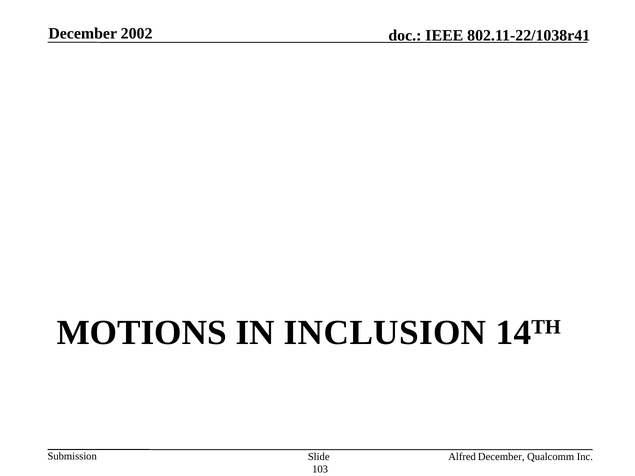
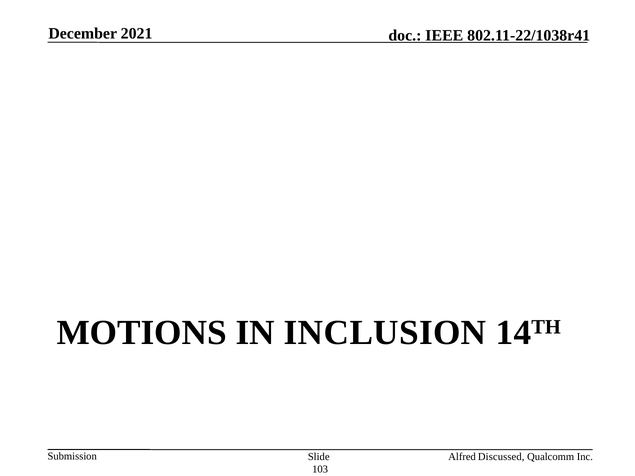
2002: 2002 -> 2021 (137, 34)
Alfred December: December -> Discussed (501, 457)
